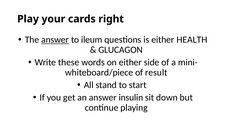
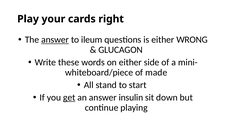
HEALTH: HEALTH -> WRONG (192, 40)
result: result -> made (156, 73)
get underline: none -> present (69, 98)
